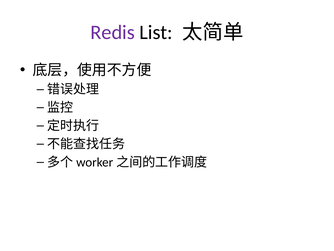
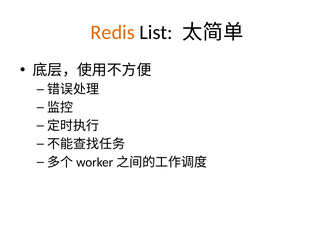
Redis colour: purple -> orange (113, 32)
